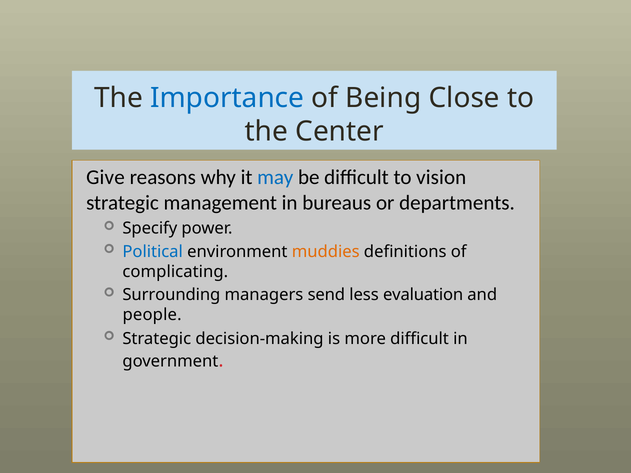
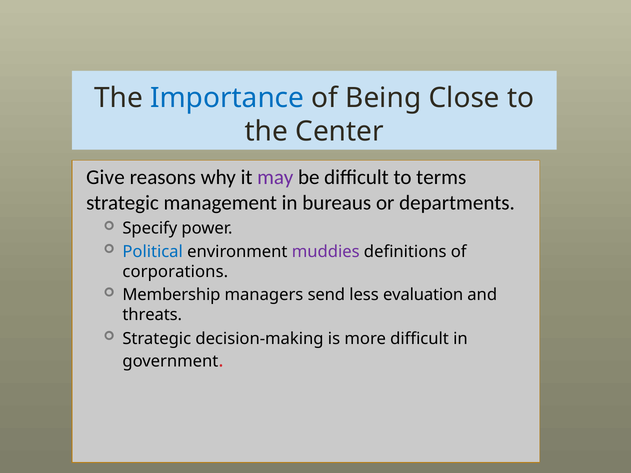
may colour: blue -> purple (275, 178)
vision: vision -> terms (441, 178)
muddies colour: orange -> purple (326, 252)
complicating: complicating -> corporations (175, 272)
Surrounding: Surrounding -> Membership (171, 295)
people: people -> threats (152, 315)
